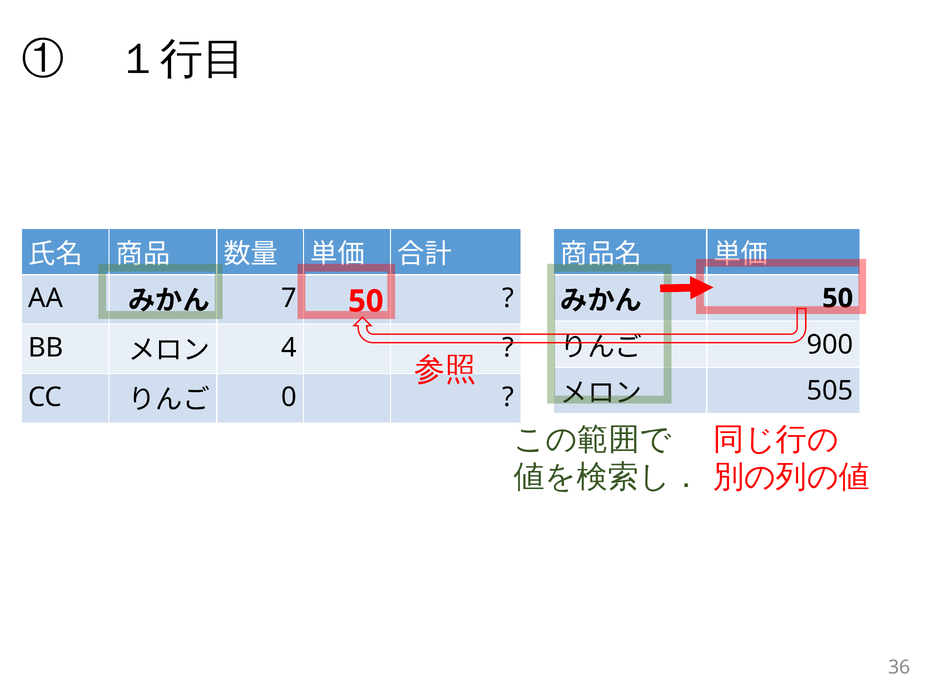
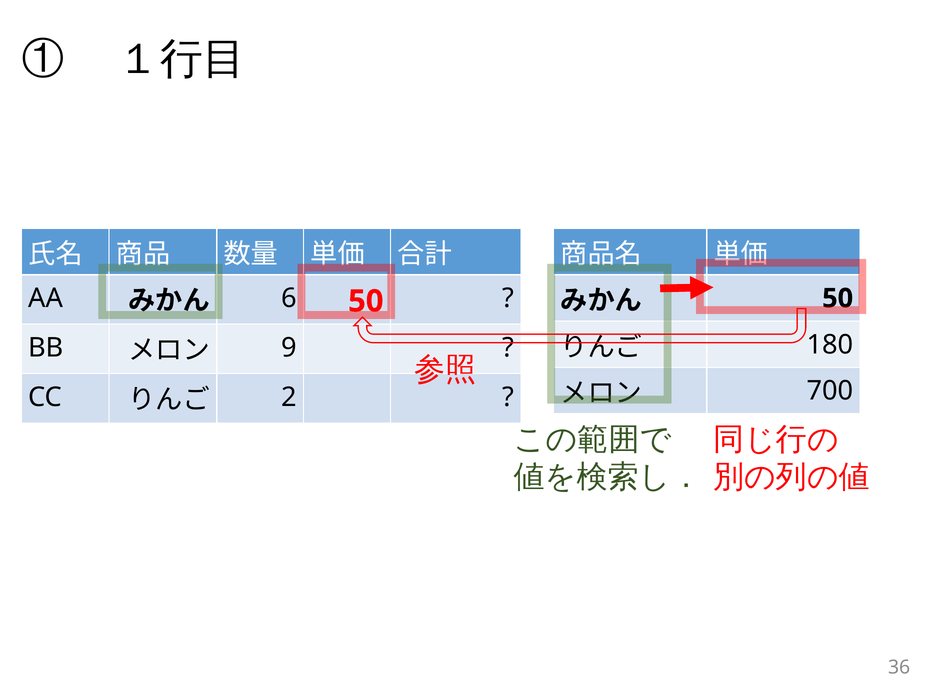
7: 7 -> 6 (289, 298)
900: 900 -> 180 (830, 345)
4: 4 -> 9 (289, 348)
505: 505 -> 700 (830, 391)
0: 0 -> 2 (289, 397)
